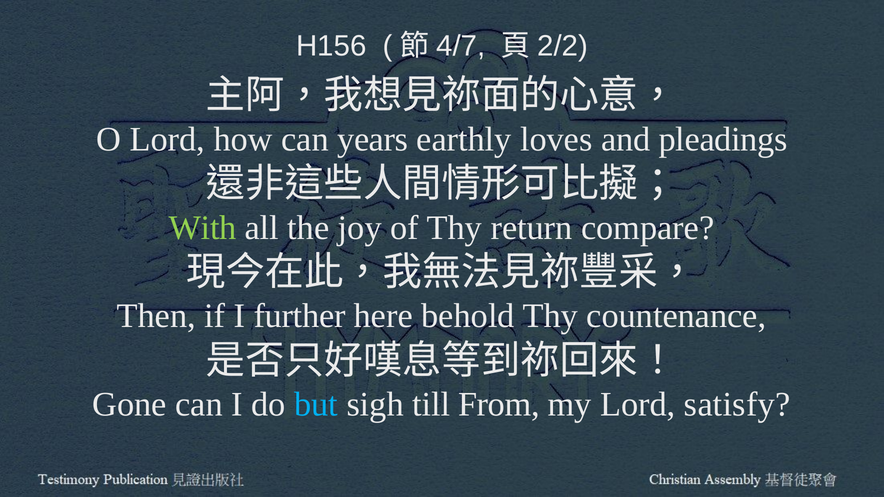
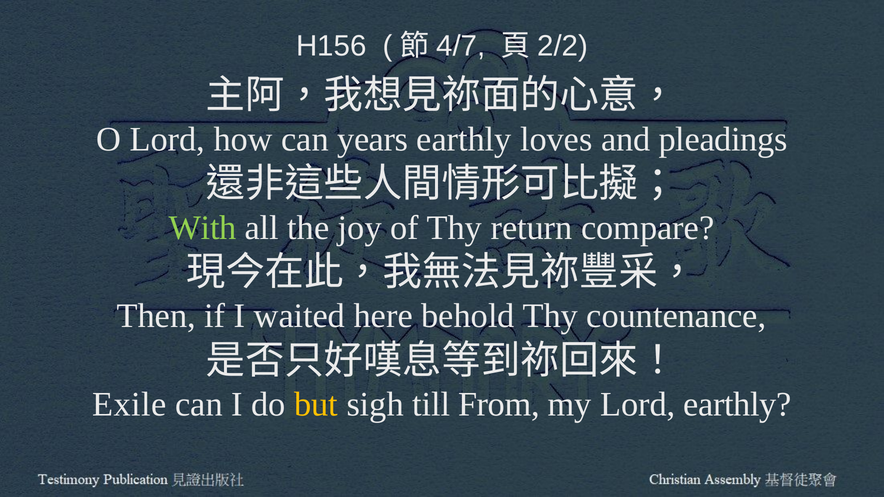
further: further -> waited (299, 316)
Gone: Gone -> Exile (129, 405)
but colour: light blue -> yellow (316, 405)
Lord satisfy: satisfy -> earthly (737, 405)
